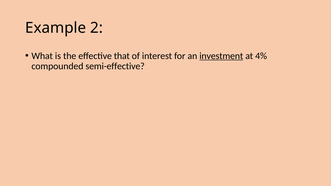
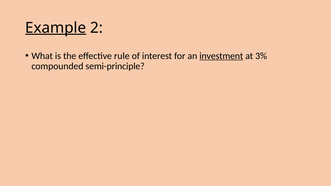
Example underline: none -> present (56, 28)
that: that -> rule (122, 56)
4%: 4% -> 3% (261, 56)
semi-effective: semi-effective -> semi-principle (115, 66)
